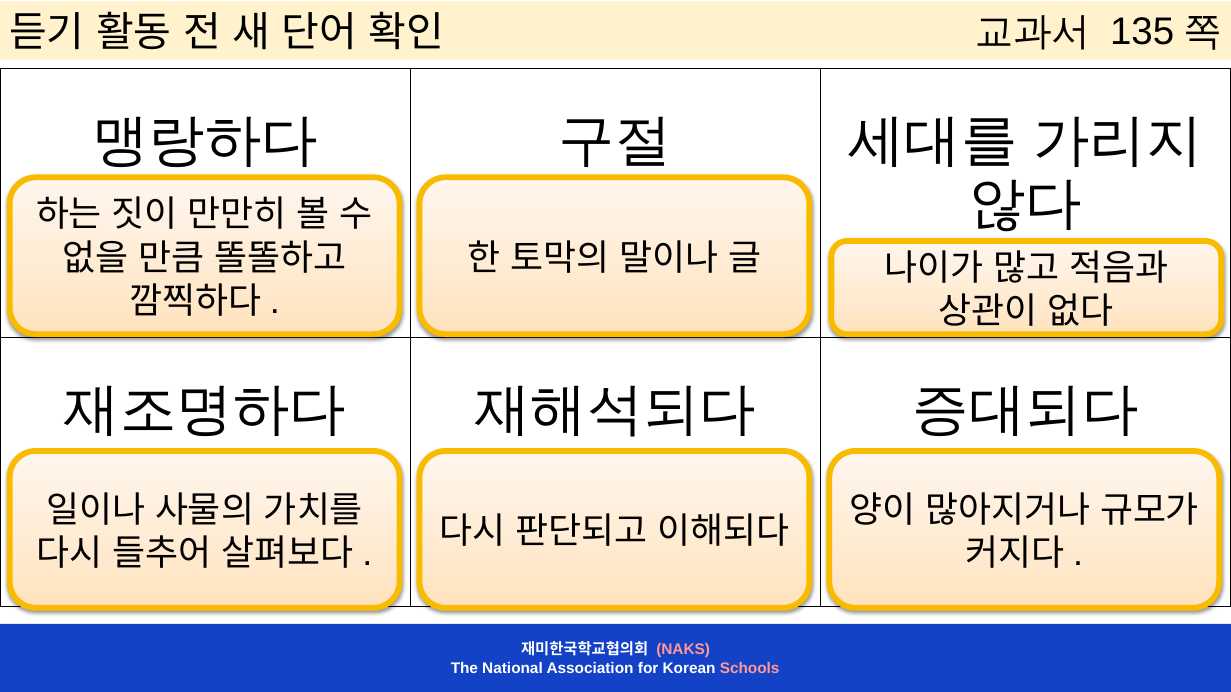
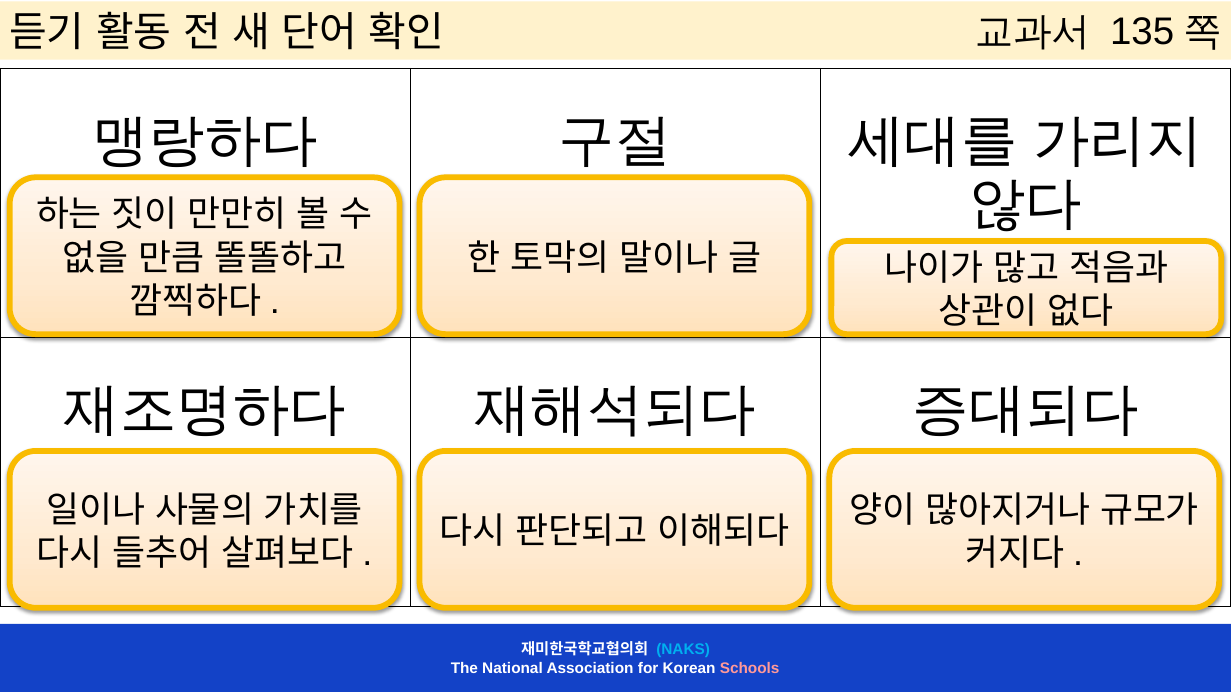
NAKS colour: pink -> light blue (683, 650)
